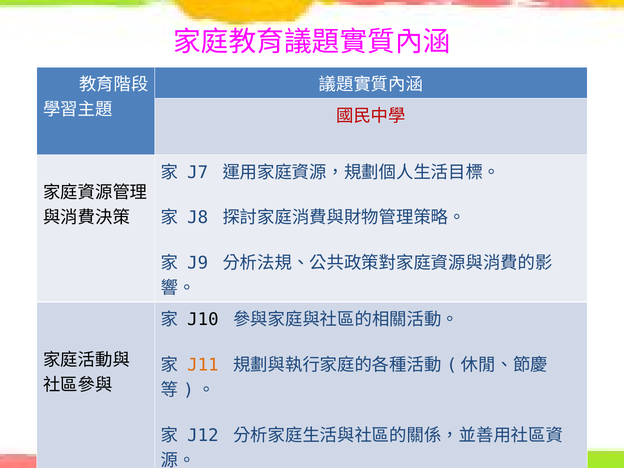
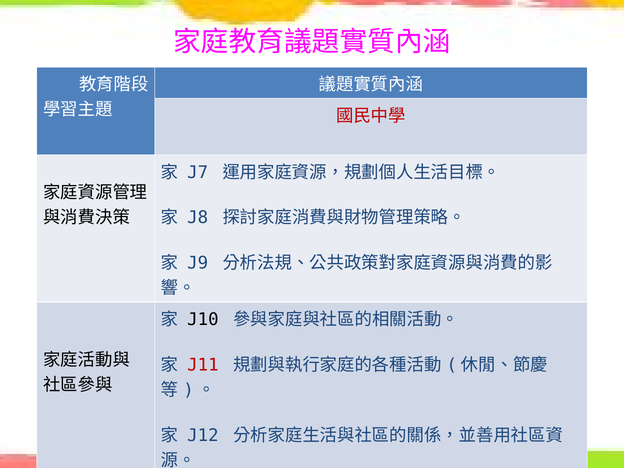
J11 colour: orange -> red (203, 365)
